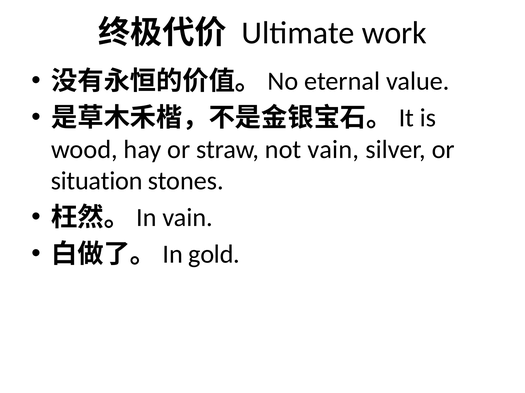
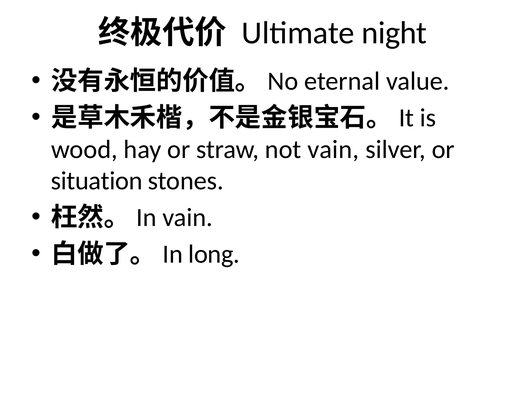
work: work -> night (394, 33)
gold: gold -> long (214, 255)
